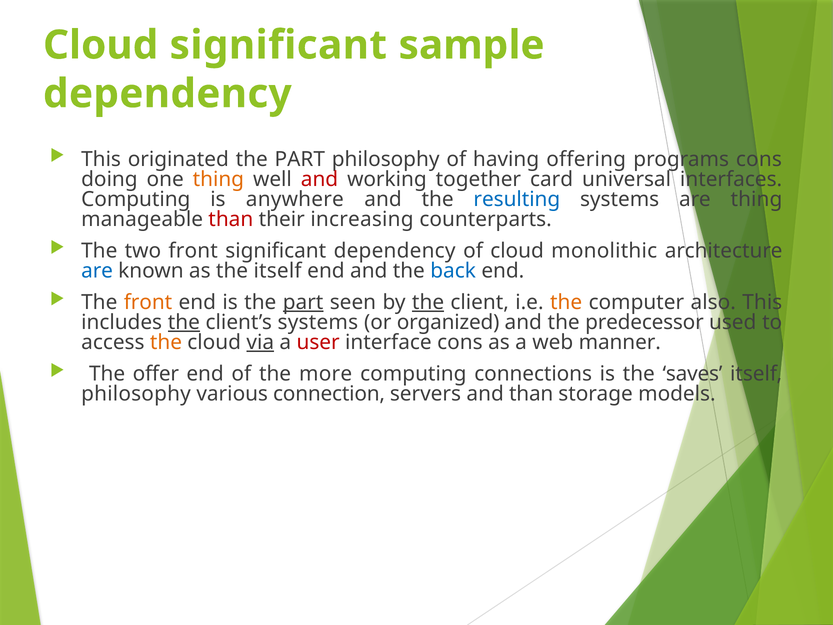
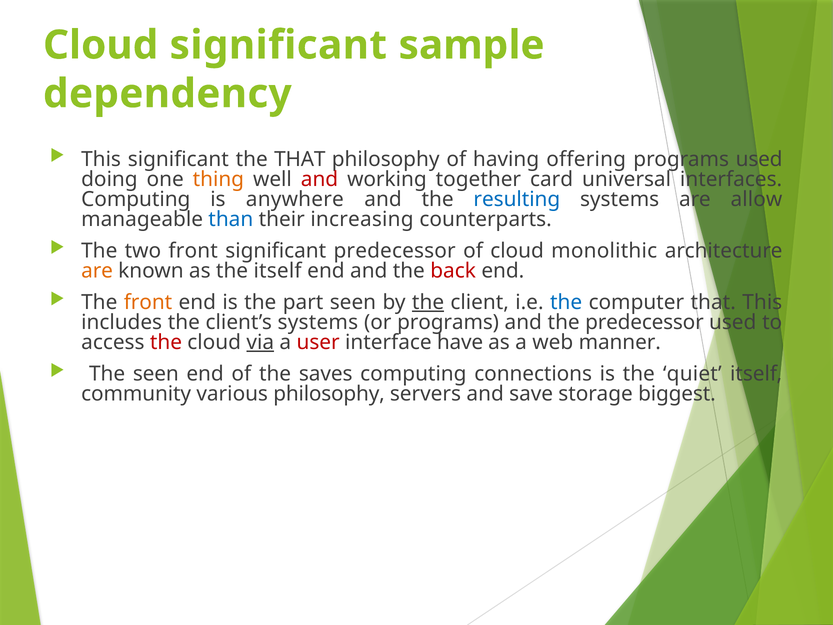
This originated: originated -> significant (178, 159)
PART: PART -> THAT (300, 159)
programs cons: cons -> used (759, 159)
are thing: thing -> allow (756, 199)
than colour: red -> blue (231, 219)
significant dependency: dependency -> predecessor (395, 251)
are colour: blue -> orange (97, 271)
back colour: blue -> red (453, 271)
part underline: present -> none (303, 302)
the colour: orange -> blue (566, 302)
computer also: also -> that (713, 302)
the underline: present -> none (184, 322)
or organized: organized -> programs (448, 322)
the colour: orange -> red (166, 342)
interface cons: cons -> have (460, 342)
The offer: offer -> seen (156, 374)
more: more -> saves (326, 374)
saves: saves -> quiet (692, 374)
philosophy: philosophy -> community (136, 394)
various connection: connection -> philosophy (329, 394)
and than: than -> save (531, 394)
models: models -> biggest (677, 394)
